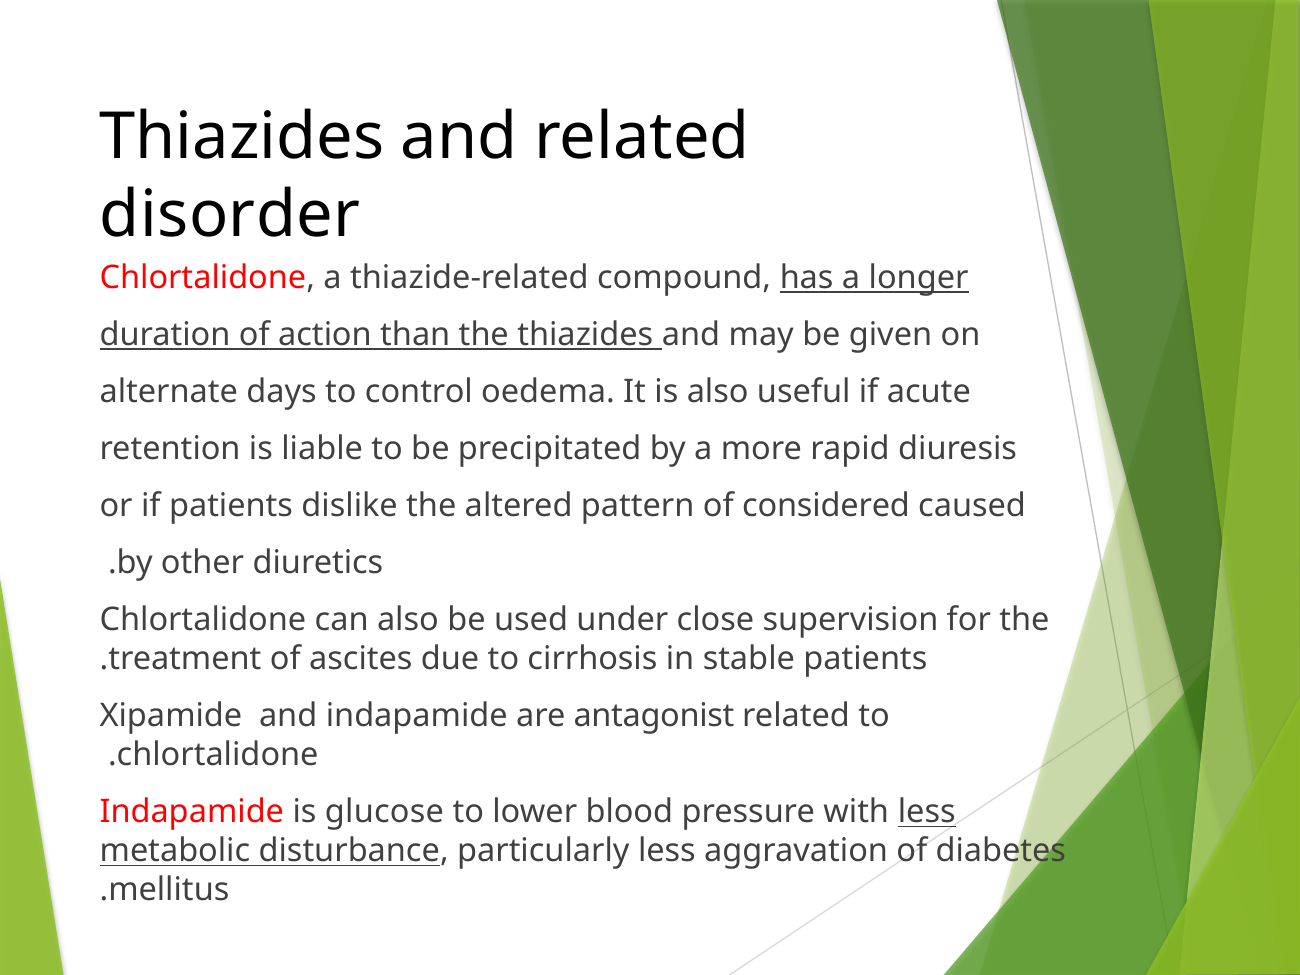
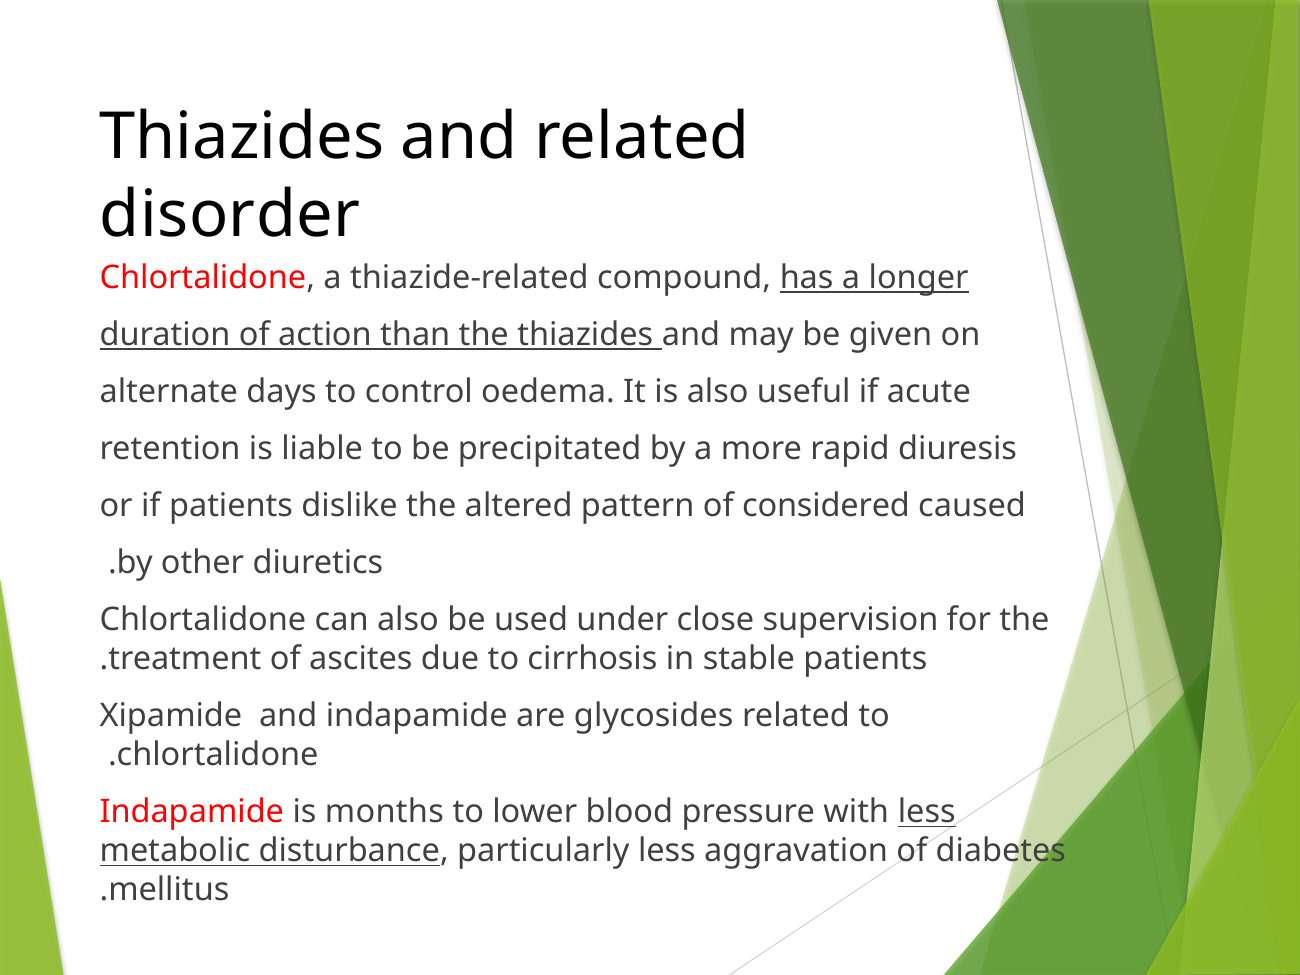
antagonist: antagonist -> glycosides (654, 716)
glucose: glucose -> months (384, 812)
